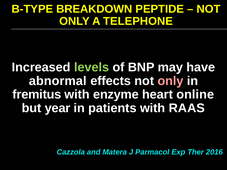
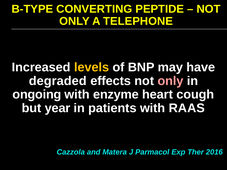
BREAKDOWN: BREAKDOWN -> CONVERTING (94, 9)
levels colour: light green -> yellow (92, 67)
abnormal: abnormal -> degraded (58, 81)
fremitus: fremitus -> ongoing (37, 95)
online: online -> cough (195, 95)
